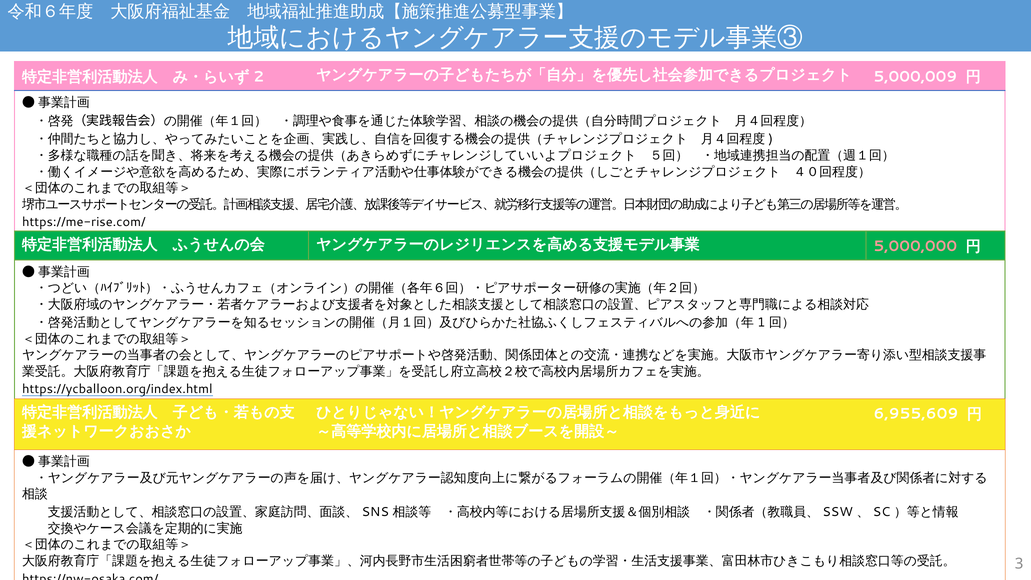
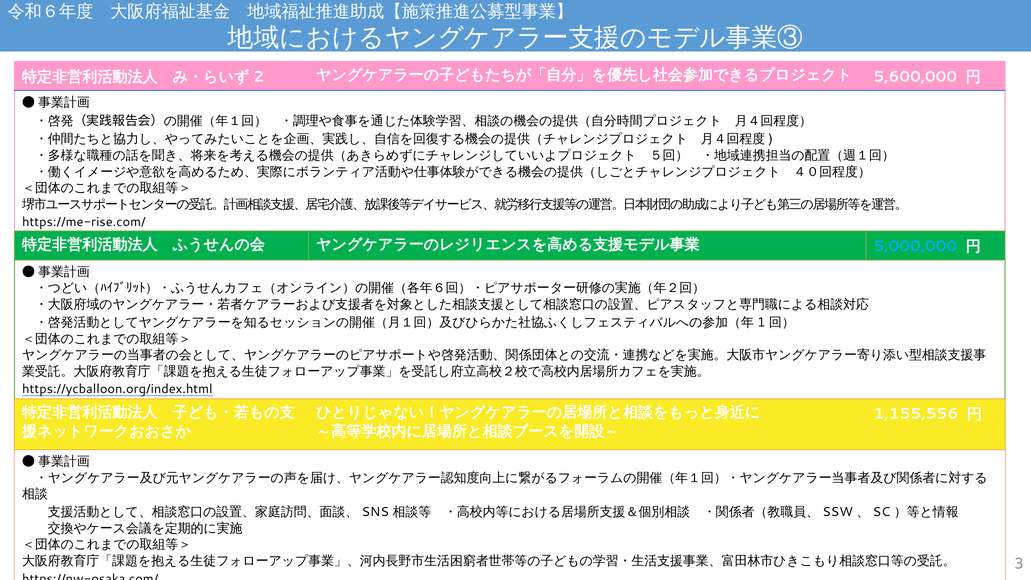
5,000,009: 5,000,009 -> 5,600,000 (915, 77)
5,000,000 colour: pink -> light blue (915, 246)
6,955,609: 6,955,609 -> 1,155,556 (916, 414)
